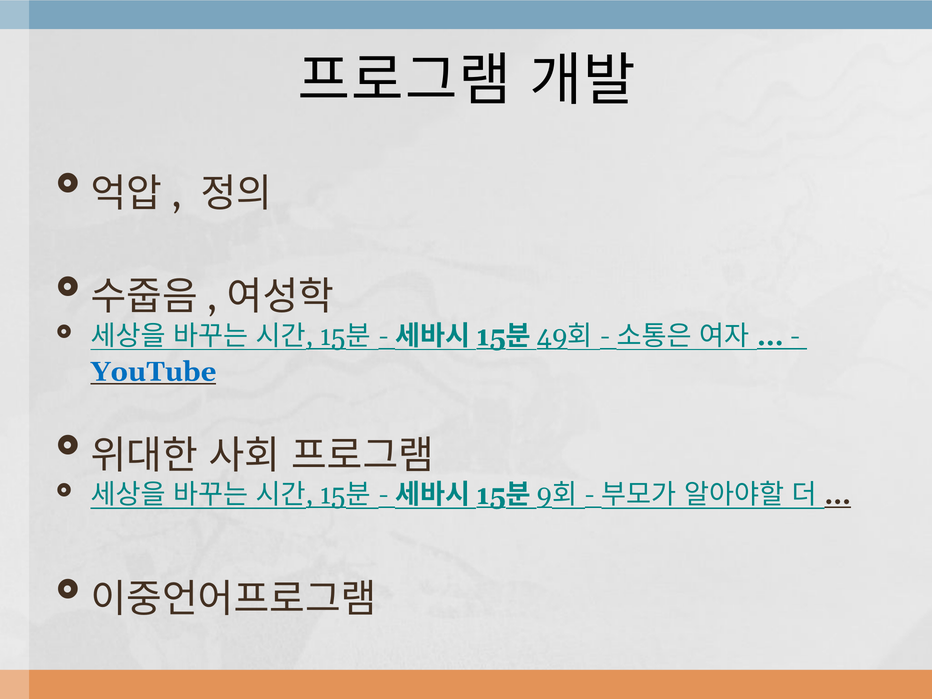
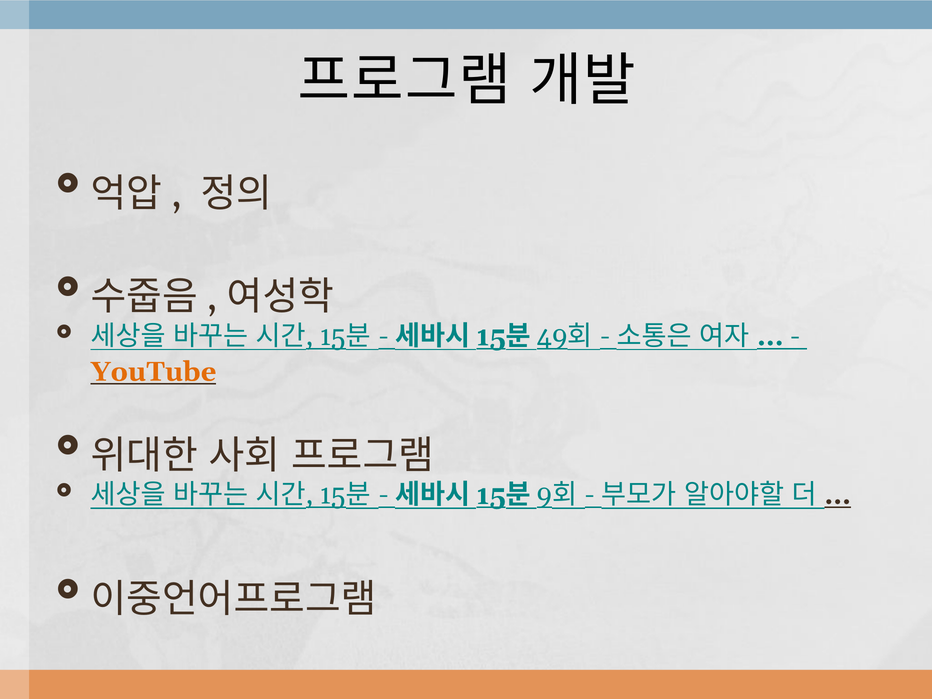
YouTube colour: blue -> orange (154, 372)
